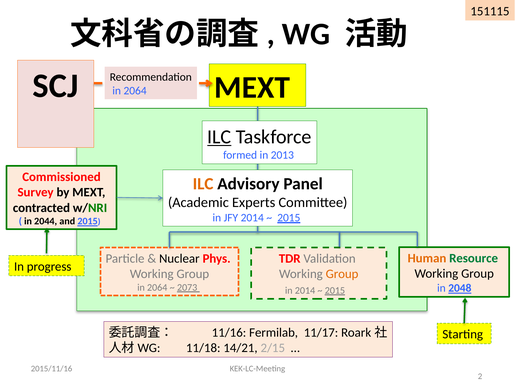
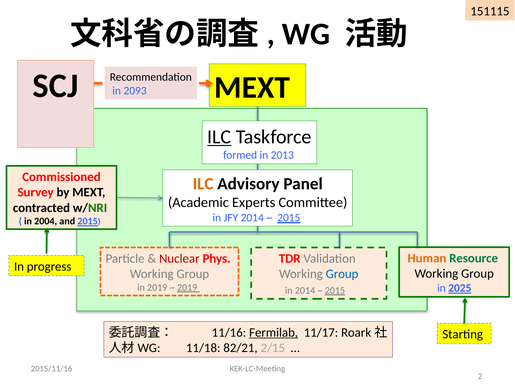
2064: 2064 -> 2093 (135, 91)
2044: 2044 -> 2004 (46, 221)
Nuclear colour: black -> red (179, 259)
Group colour: orange -> blue (342, 274)
2064: 2064 -> 2019 (157, 288)
2073: 2073 -> 2019 (187, 288)
2048: 2048 -> 2025 (460, 288)
Fermilab underline: none -> present (274, 333)
14/21: 14/21 -> 82/21 (240, 348)
